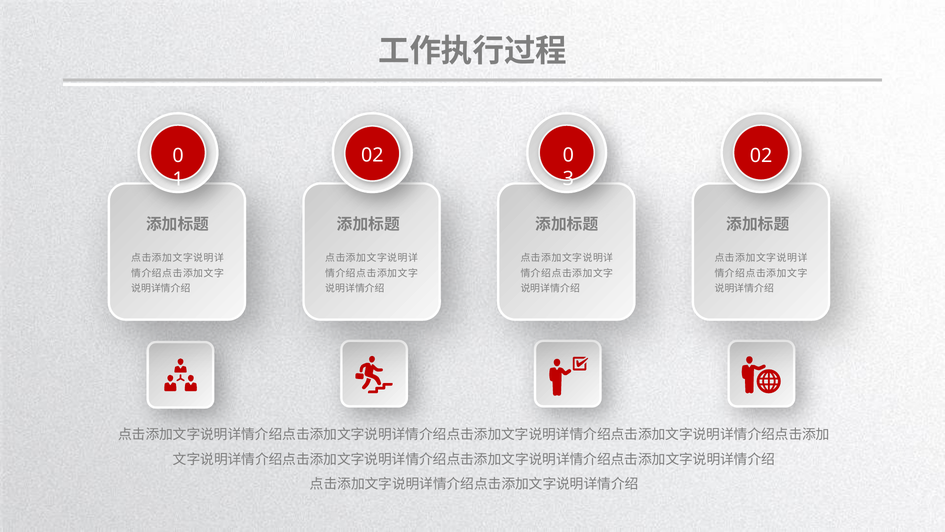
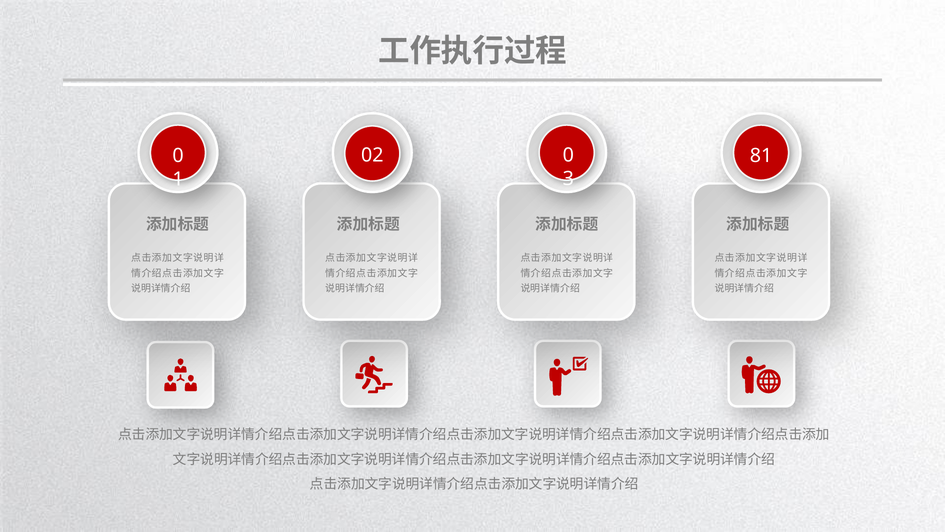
02 02: 02 -> 81 (761, 156)
